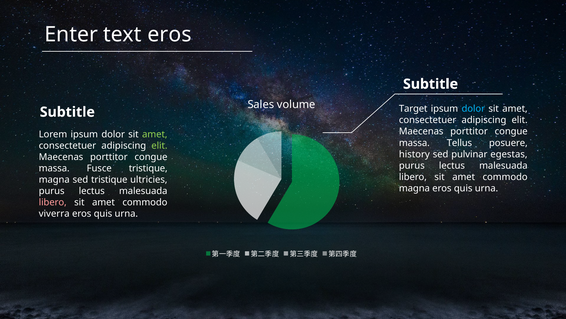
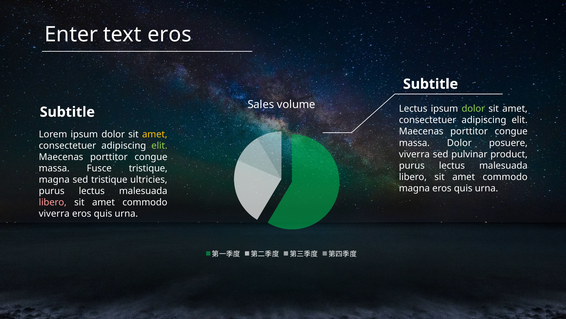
Target: Target -> Lectus (413, 109)
dolor colour: light blue -> light green (473, 109)
amet colour: light green -> yellow (155, 134)
massa Tellus: Tellus -> Dolor (459, 143)
history: history -> viverra (414, 154)
egestas: egestas -> product (509, 154)
